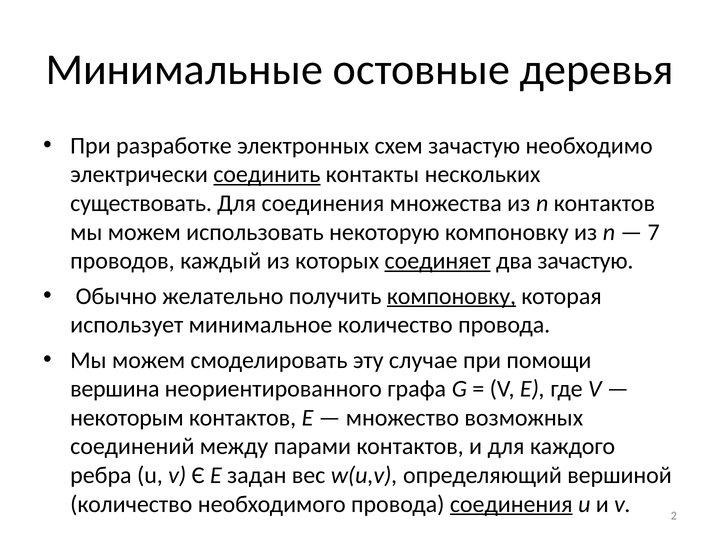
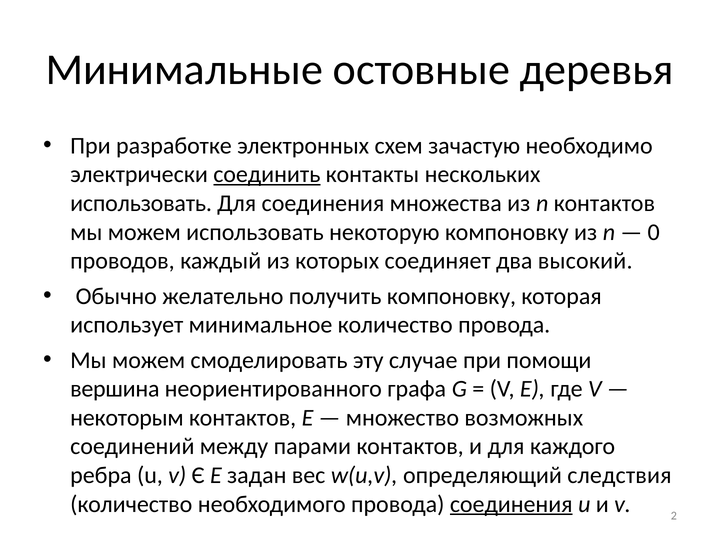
существовать: существовать -> использовать (141, 203)
7: 7 -> 0 (654, 232)
соединяет underline: present -> none (438, 261)
два зачастую: зачастую -> высокий (585, 261)
компоновку underline: present -> none (451, 296)
вершиной: вершиной -> следствия (619, 475)
